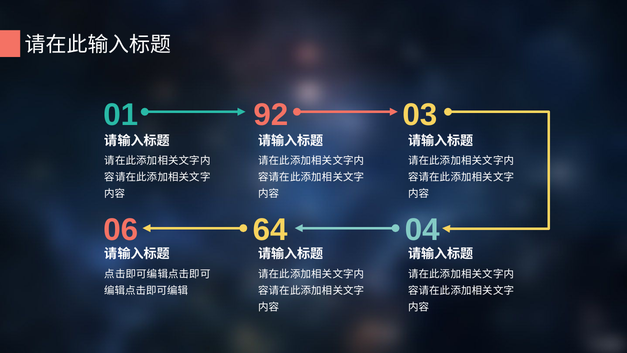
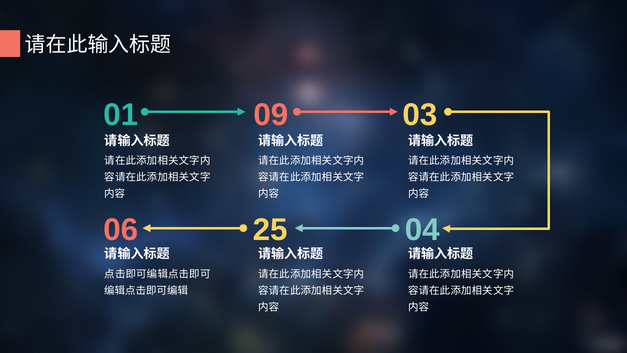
92: 92 -> 09 (271, 115)
64: 64 -> 25 (270, 230)
